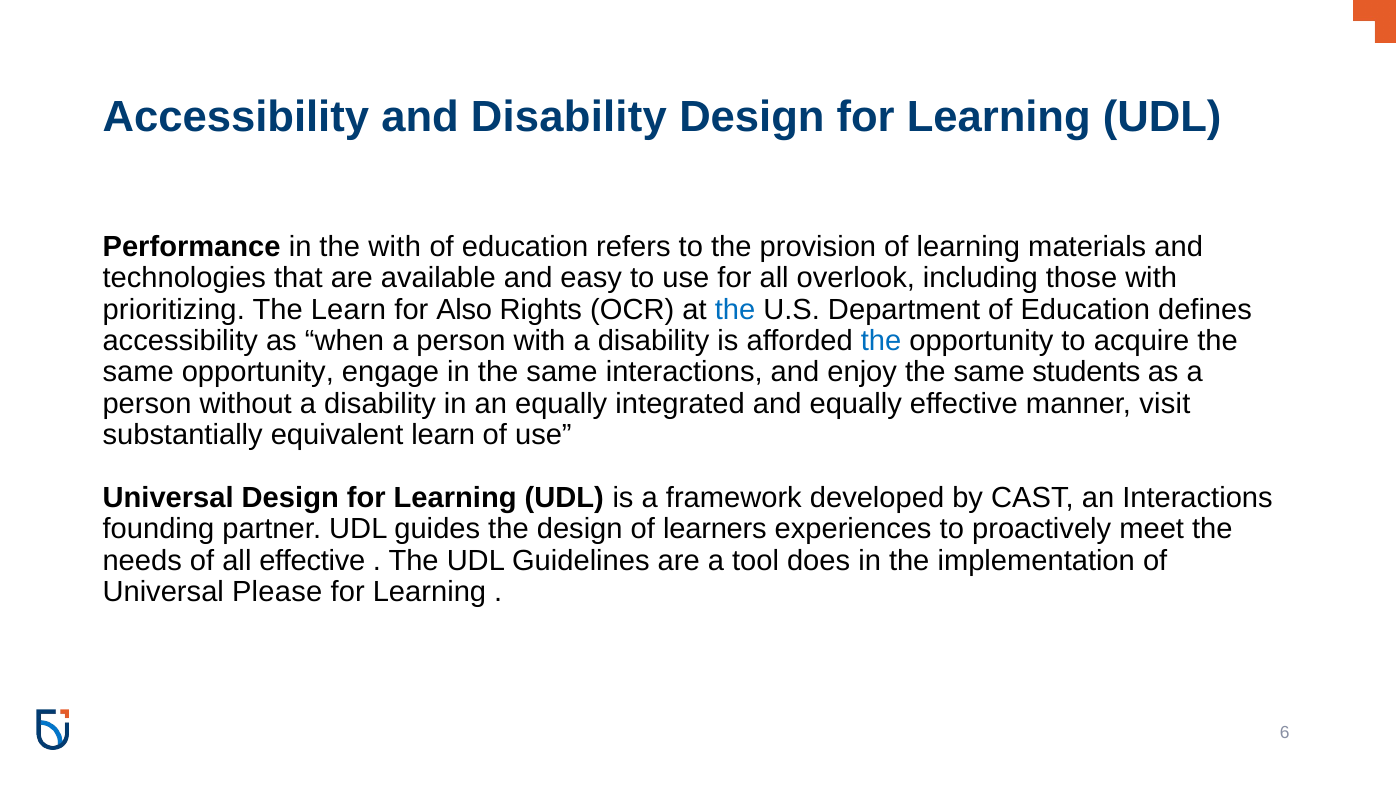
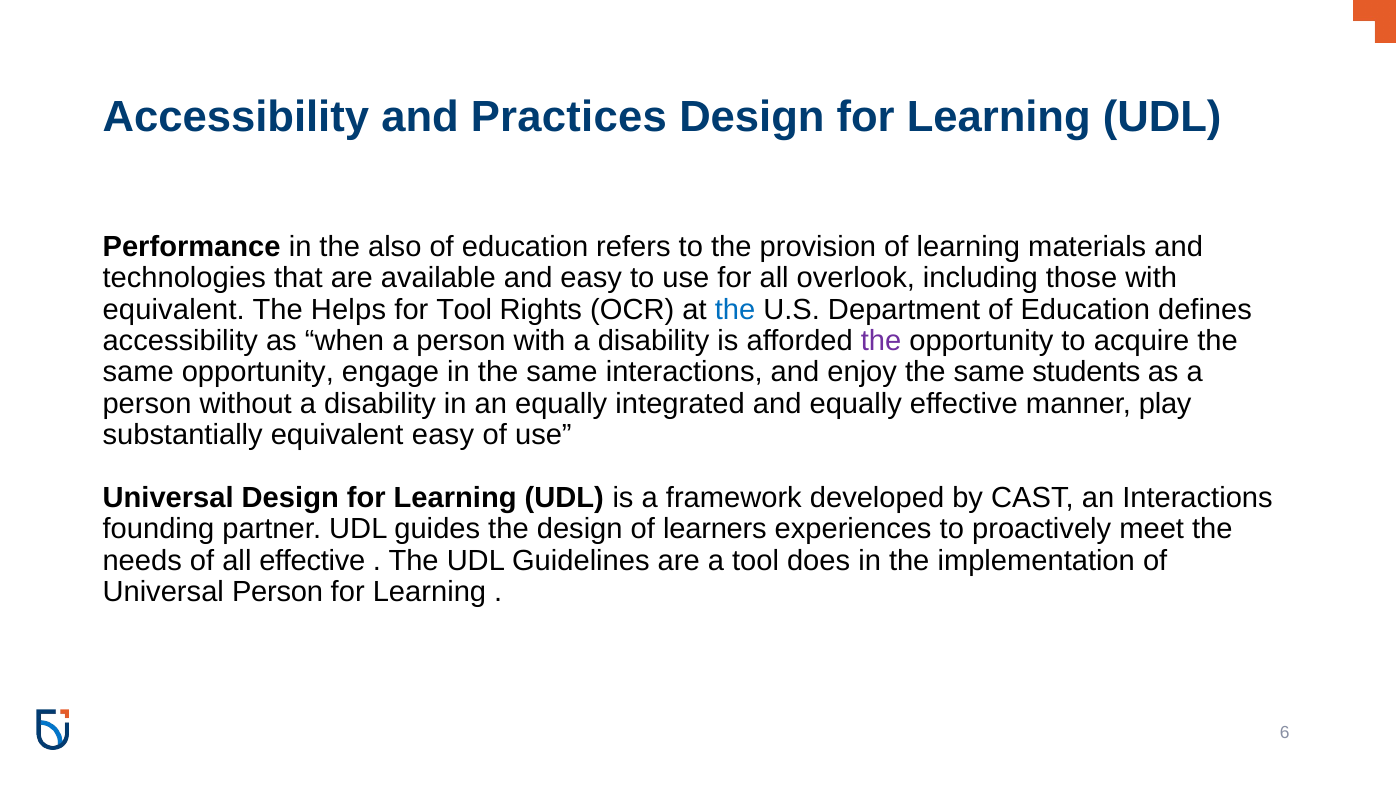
and Disability: Disability -> Practices (569, 117)
the with: with -> also (395, 247)
prioritizing: prioritizing -> equivalent (174, 310)
The Learn: Learn -> Helps (348, 310)
for Also: Also -> Tool (464, 310)
the colour: blue -> purple (881, 341)
visit: visit -> play (1165, 404)
equivalent learn: learn -> easy (443, 435)
Universal Please: Please -> Person (278, 592)
